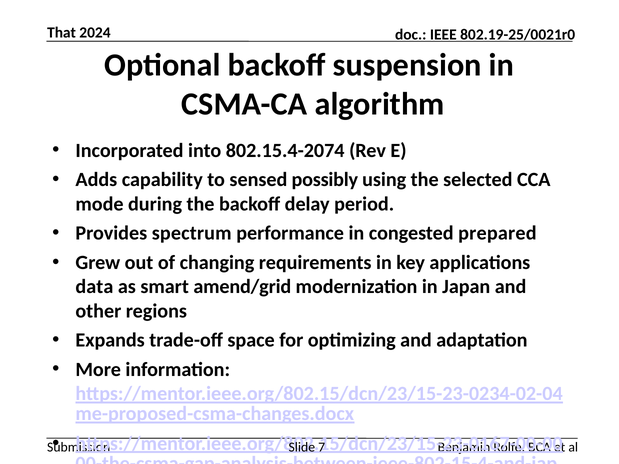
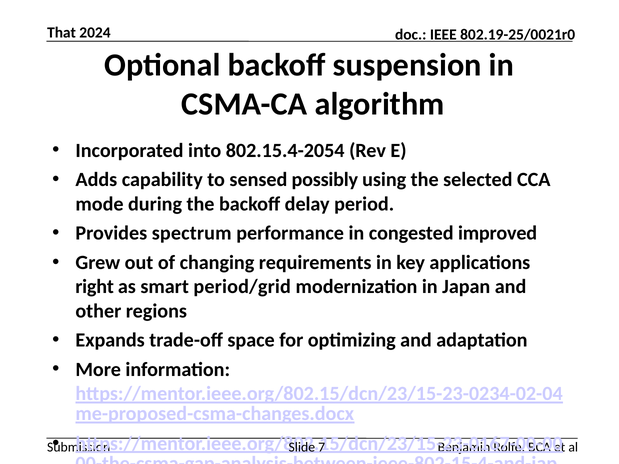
802.15.4-2074: 802.15.4-2074 -> 802.15.4-2054 (285, 151)
prepared: prepared -> improved (498, 233)
data: data -> right (95, 287)
amend/grid: amend/grid -> period/grid (242, 287)
